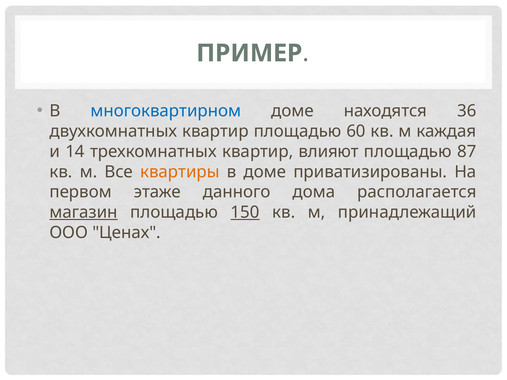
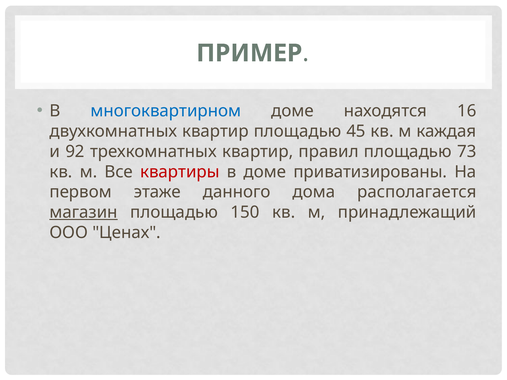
36: 36 -> 16 (467, 111)
60: 60 -> 45 (356, 131)
14: 14 -> 92 (75, 152)
влияют: влияют -> правил (329, 152)
87: 87 -> 73 (467, 152)
квартиры colour: orange -> red (180, 172)
150 underline: present -> none (245, 212)
